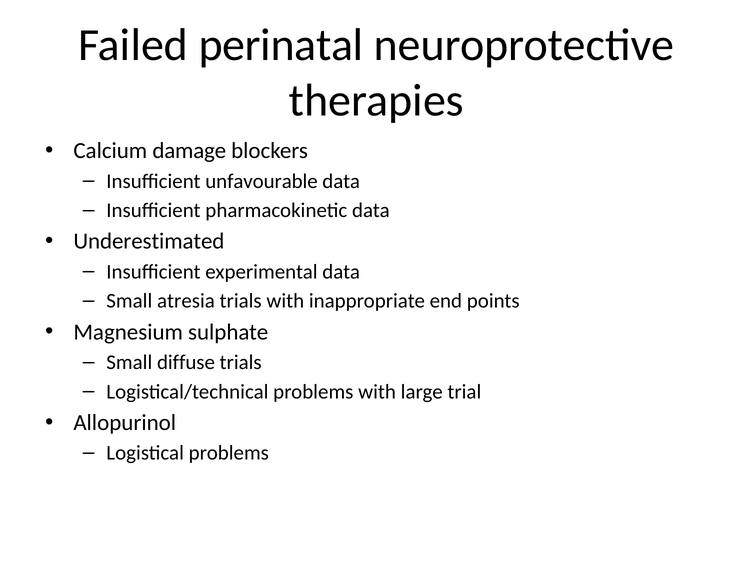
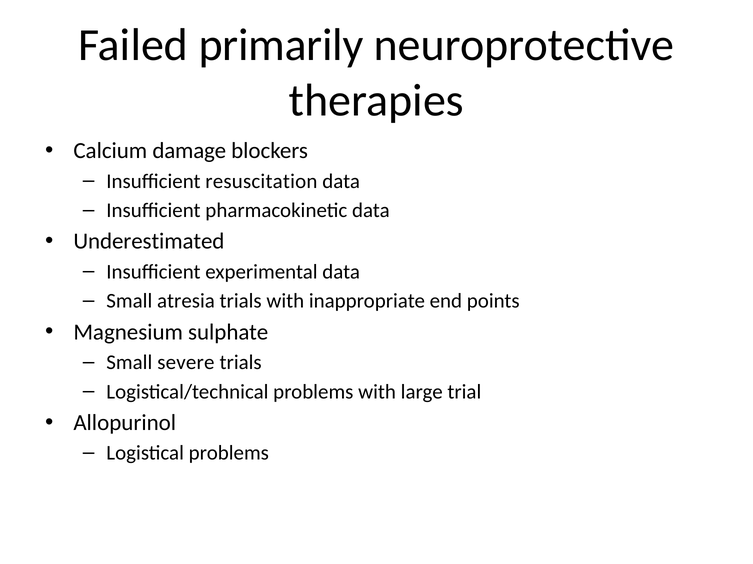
perinatal: perinatal -> primarily (281, 45)
unfavourable: unfavourable -> resuscitation (261, 181)
diffuse: diffuse -> severe (186, 363)
